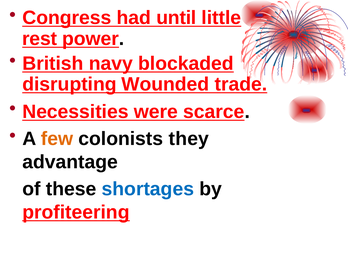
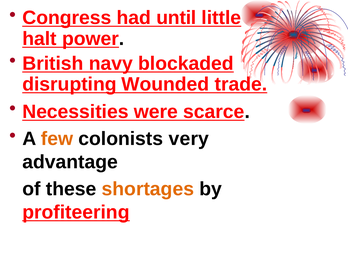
rest: rest -> halt (39, 39)
they: they -> very (189, 139)
shortages colour: blue -> orange (148, 189)
